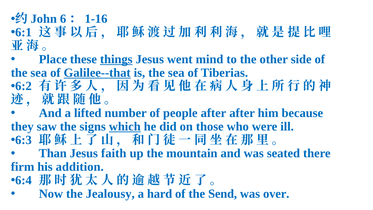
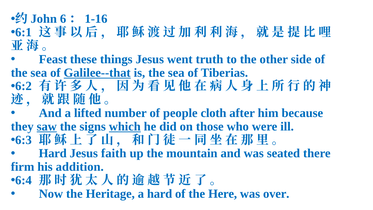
Place: Place -> Feast (53, 59)
things underline: present -> none (116, 59)
mind: mind -> truth (210, 59)
people after: after -> cloth (214, 113)
saw underline: none -> present (47, 126)
Than: Than -> Hard (53, 153)
Jealousy: Jealousy -> Heritage (110, 194)
Send: Send -> Here (223, 194)
